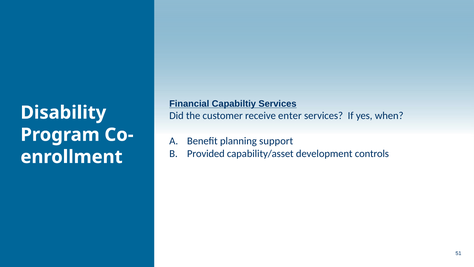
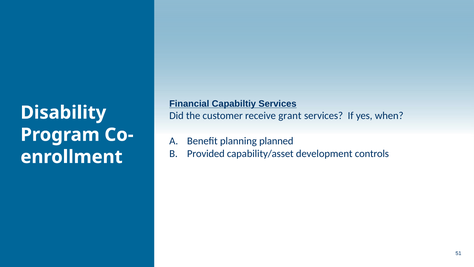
enter: enter -> grant (290, 116)
support: support -> planned (276, 141)
